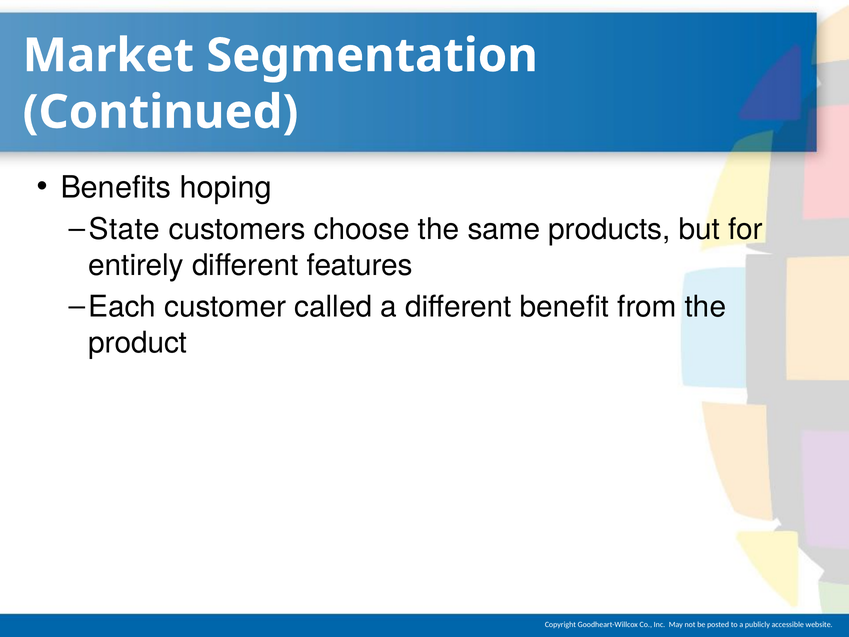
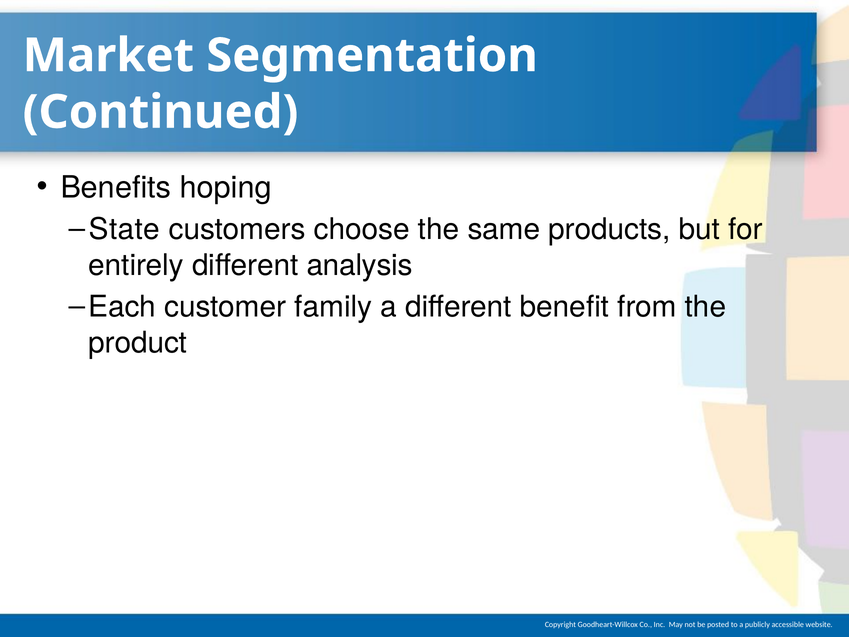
features: features -> analysis (360, 265)
called: called -> family (333, 307)
